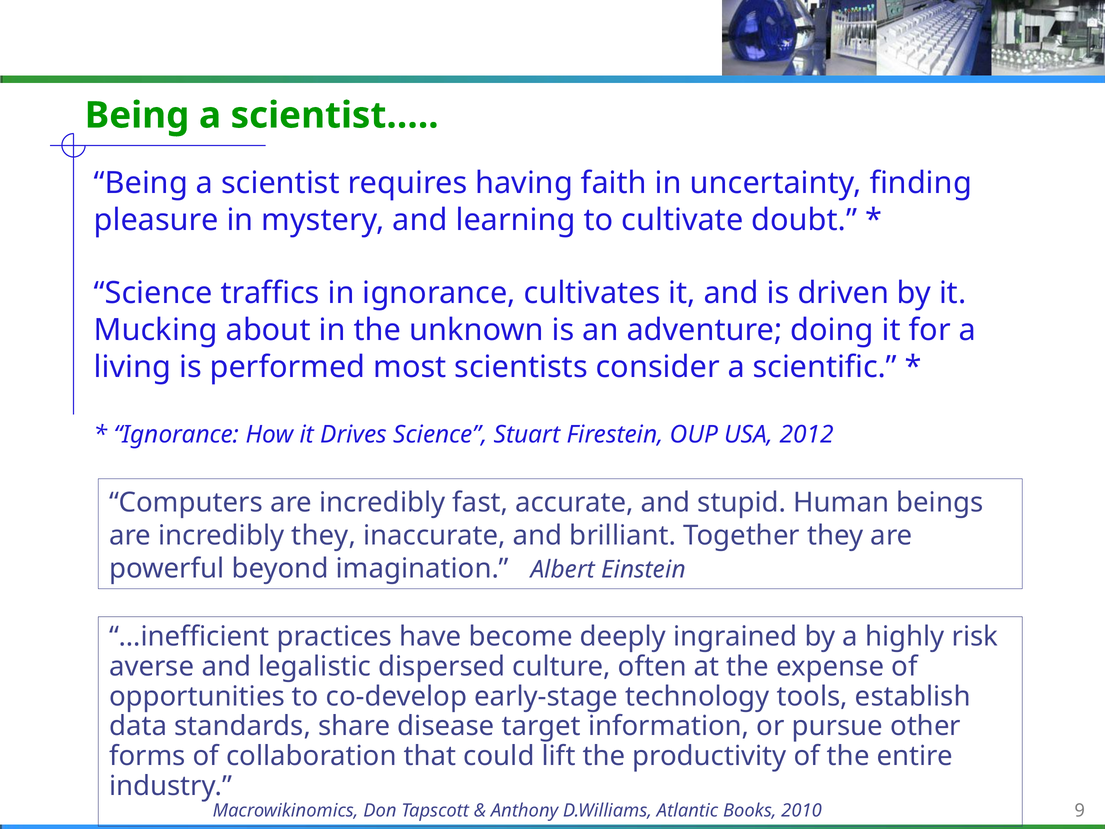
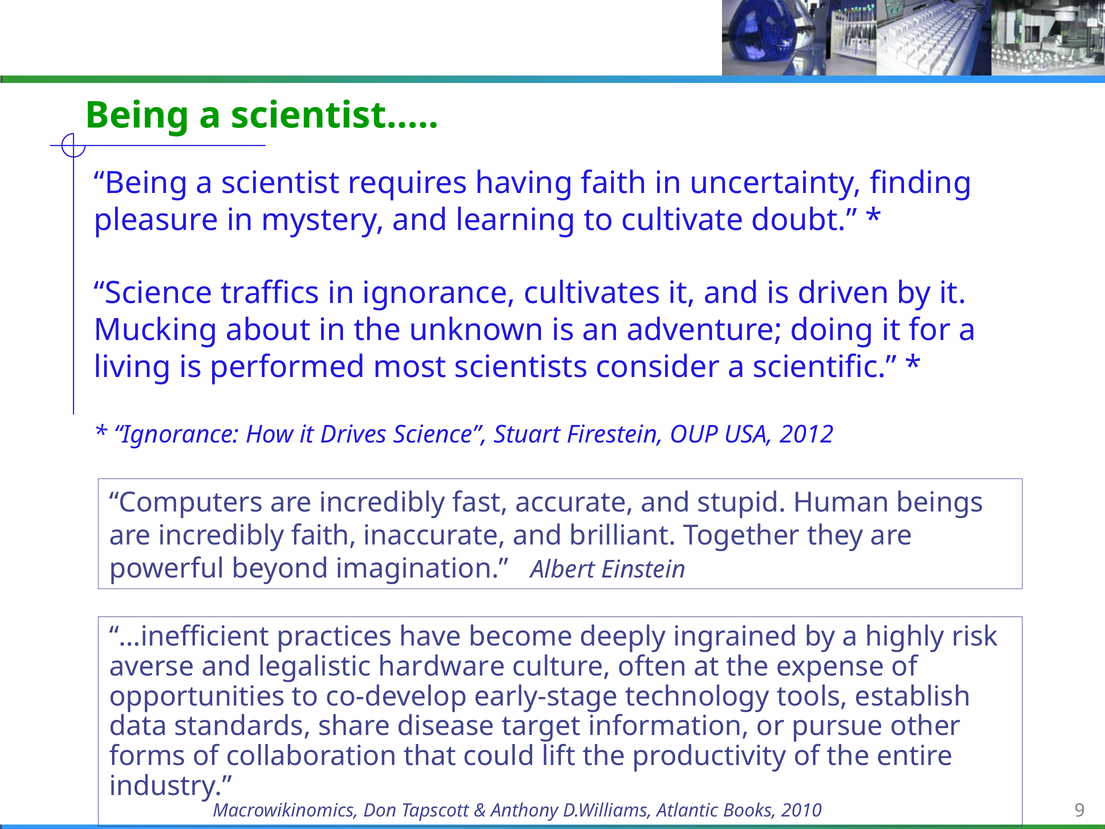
incredibly they: they -> faith (324, 536)
dispersed: dispersed -> hardware (442, 666)
